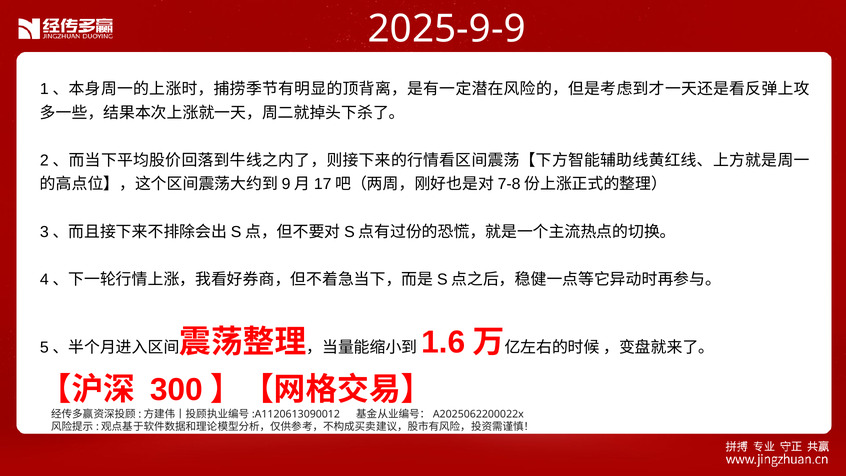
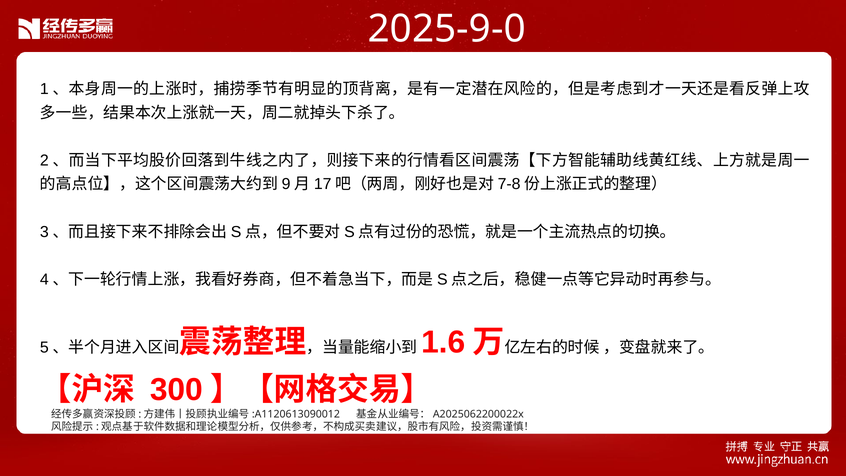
2025-9-9: 2025-9-9 -> 2025-9-0 (447, 29)
